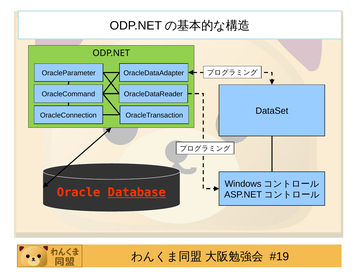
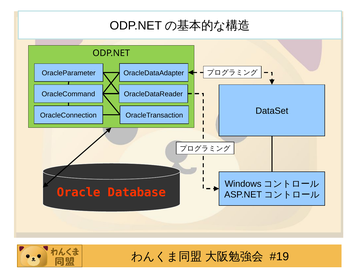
Database underline: present -> none (137, 193)
